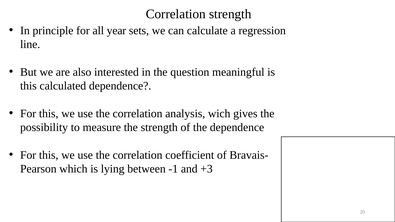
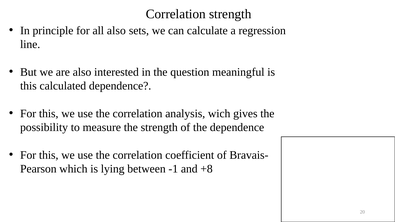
all year: year -> also (116, 31)
+3: +3 -> +8 (207, 169)
